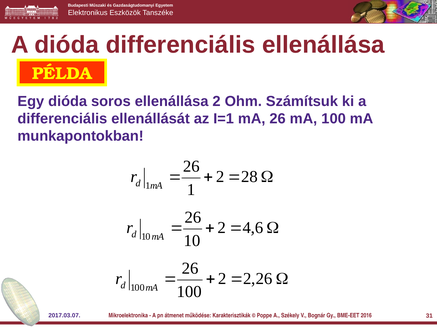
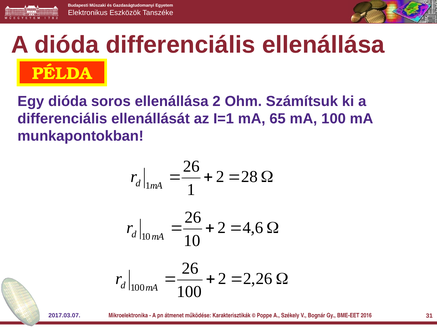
mA 26: 26 -> 65 (278, 119)
